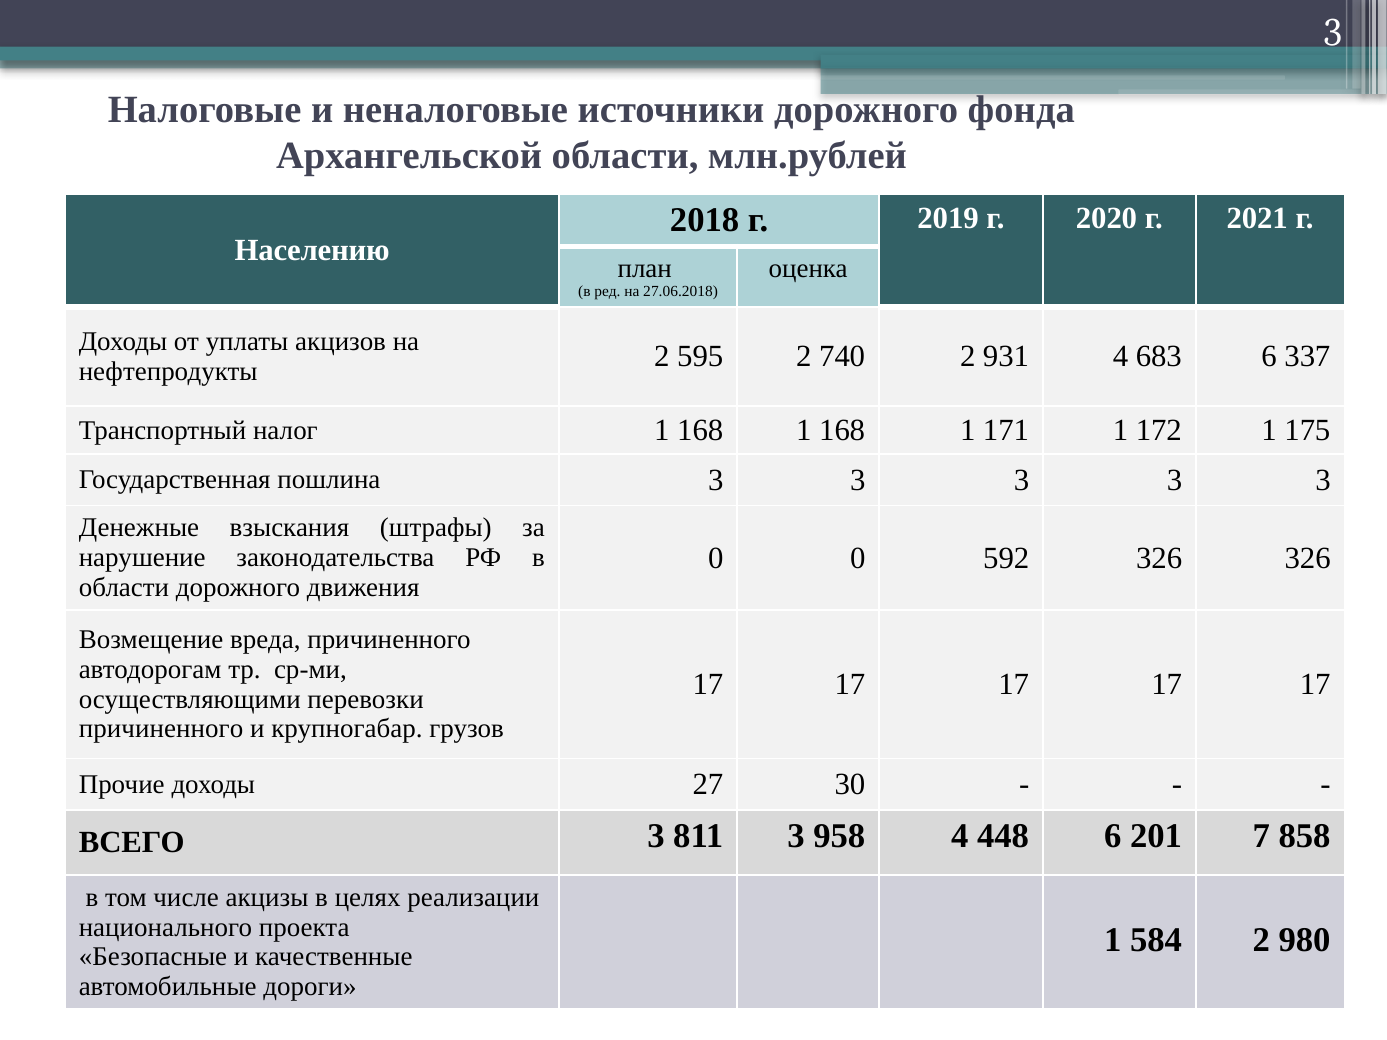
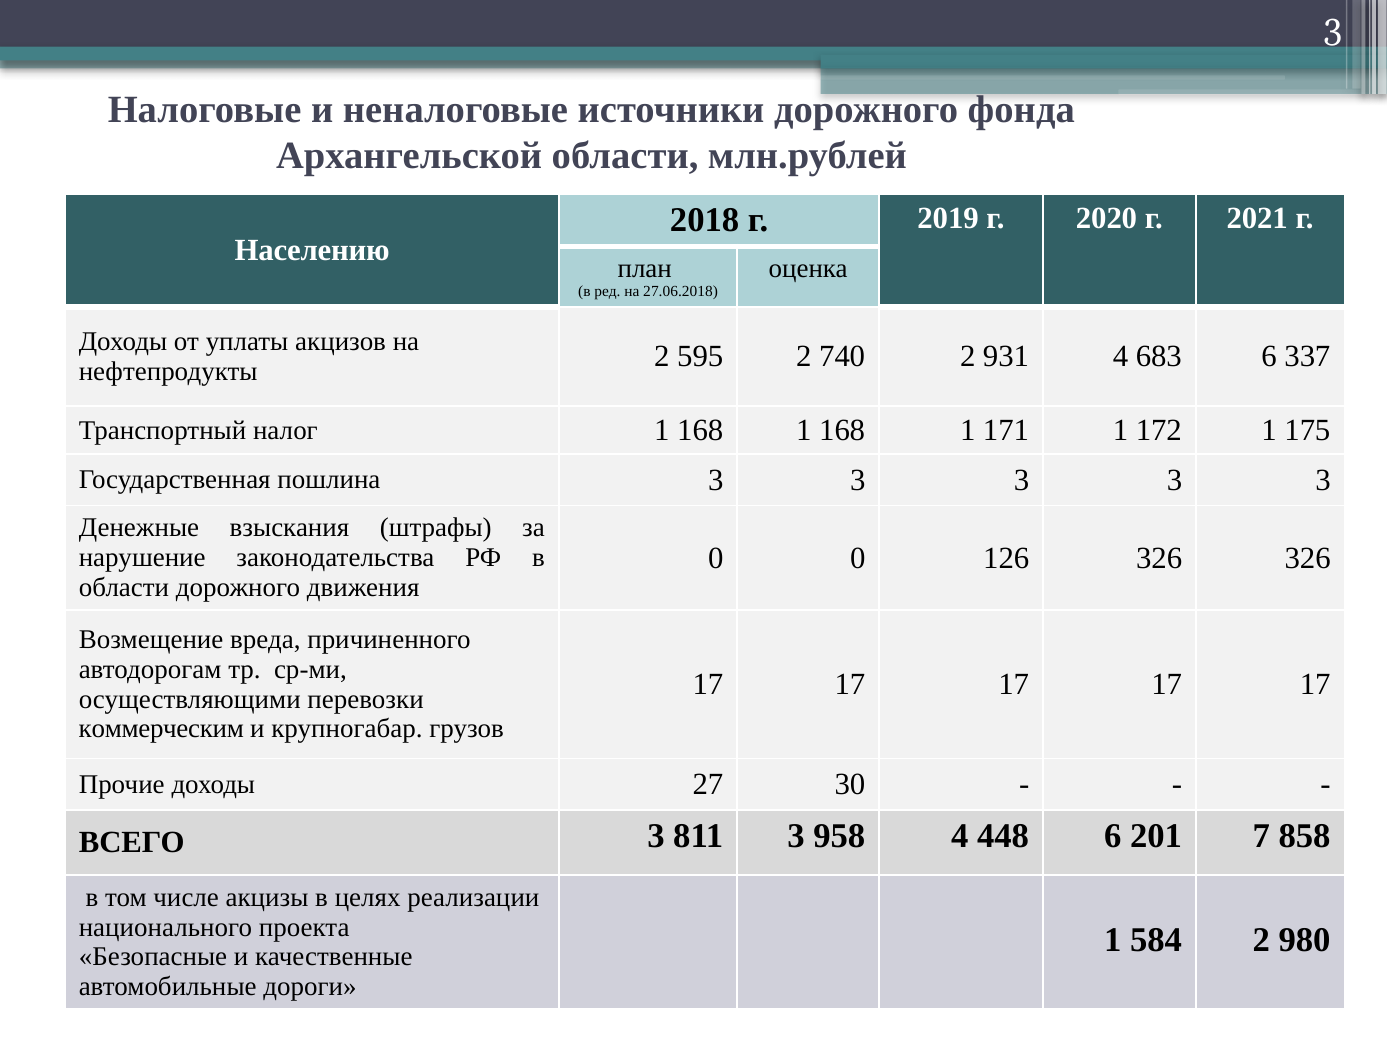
592: 592 -> 126 (1006, 558)
причиненного: причиненного -> коммерческим (161, 729)
